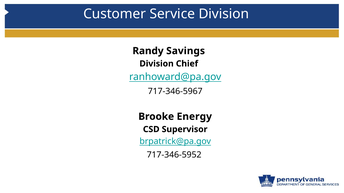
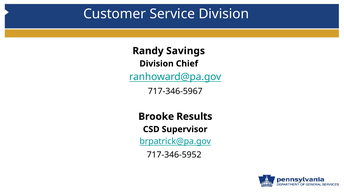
Energy: Energy -> Results (194, 117)
